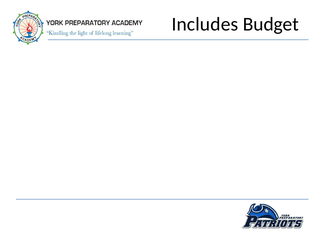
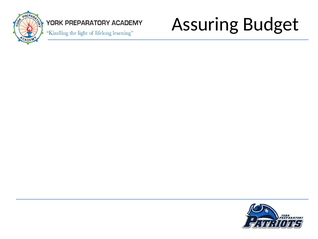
Includes: Includes -> Assuring (205, 24)
